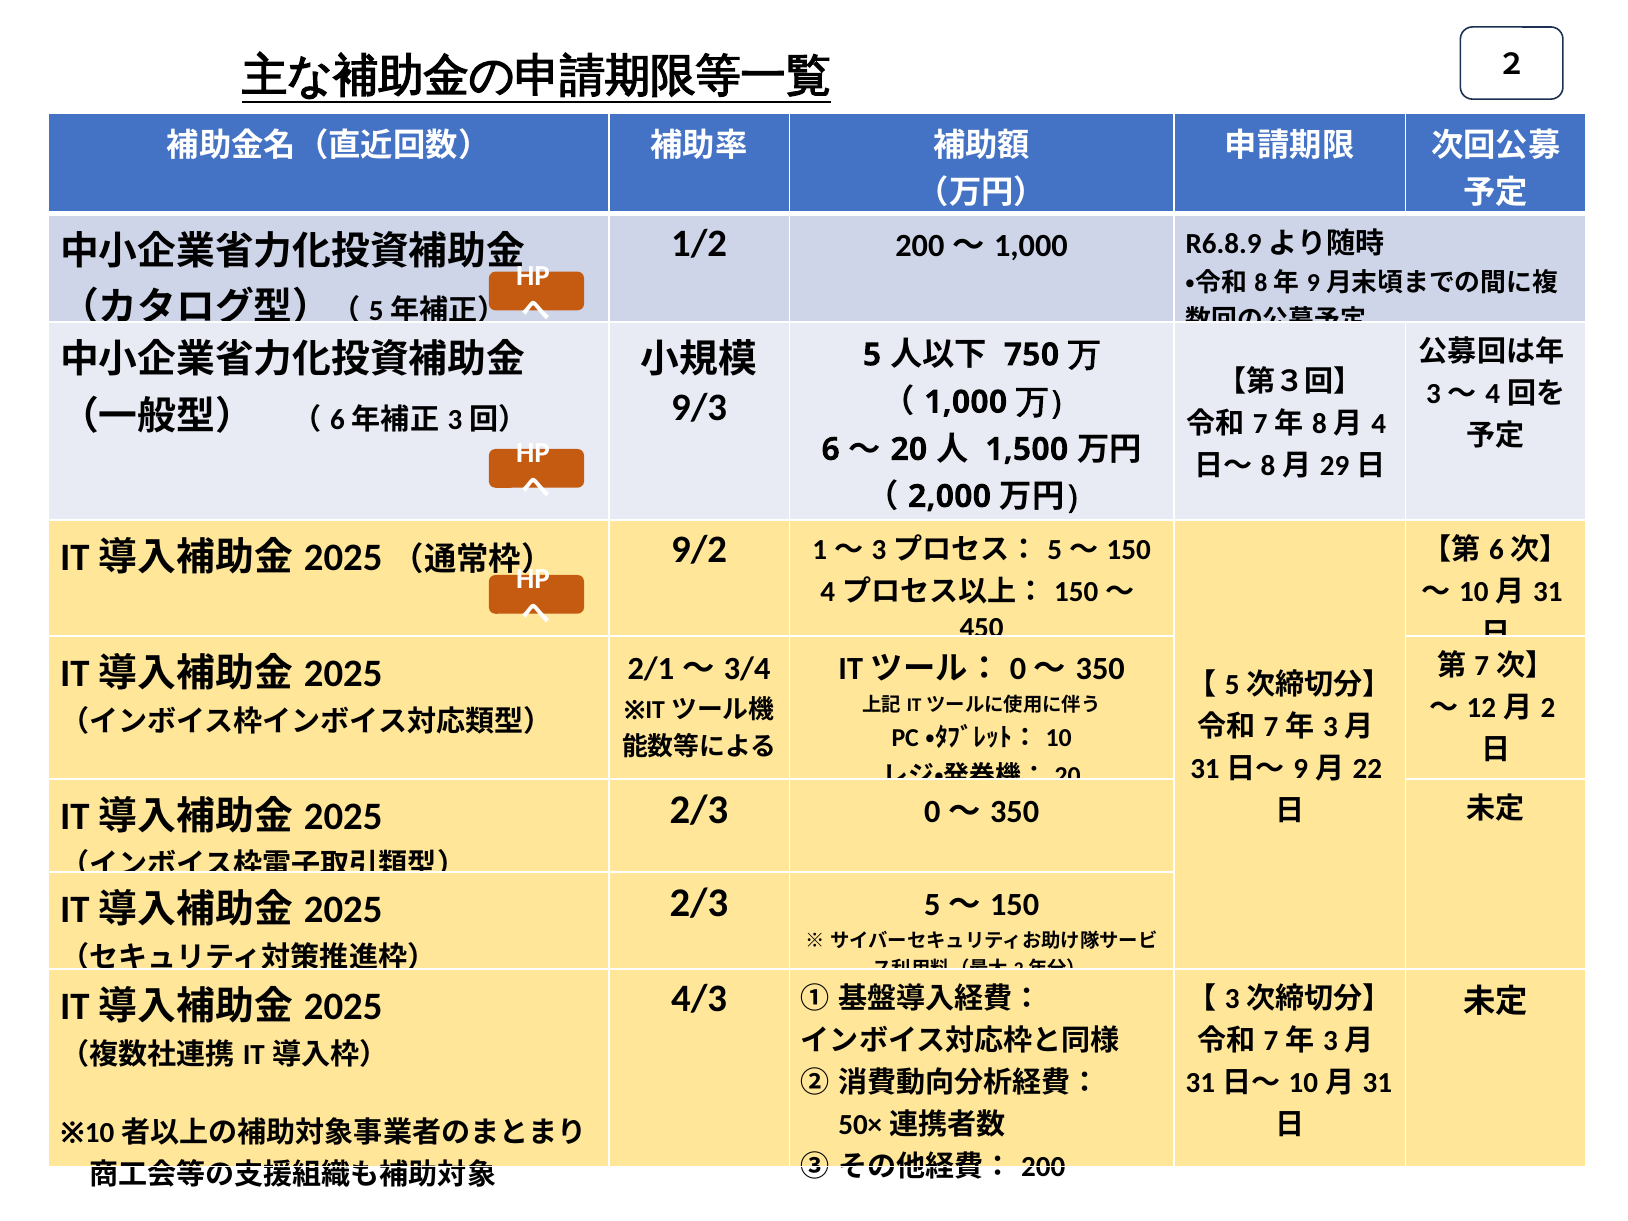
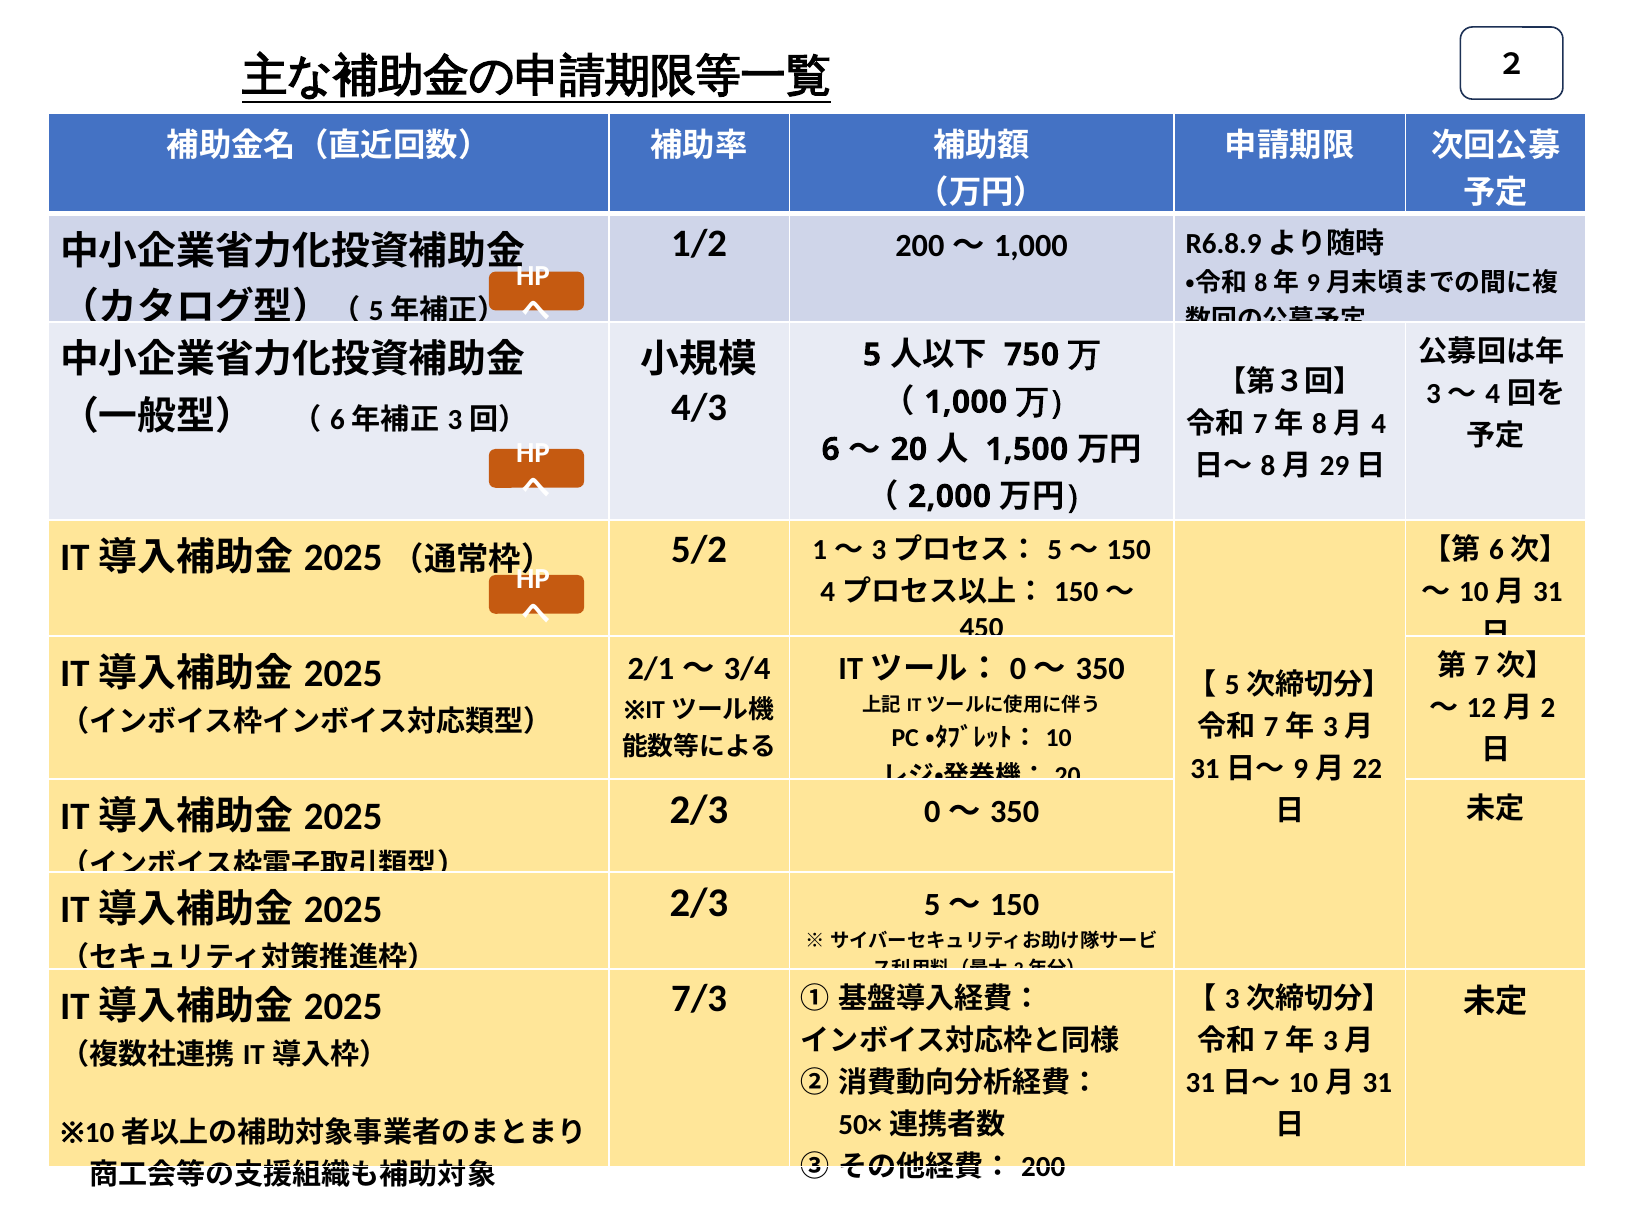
9/3: 9/3 -> 4/3 (699, 408)
9/2: 9/2 -> 5/2 (699, 550)
4/3: 4/3 -> 7/3 (699, 999)
